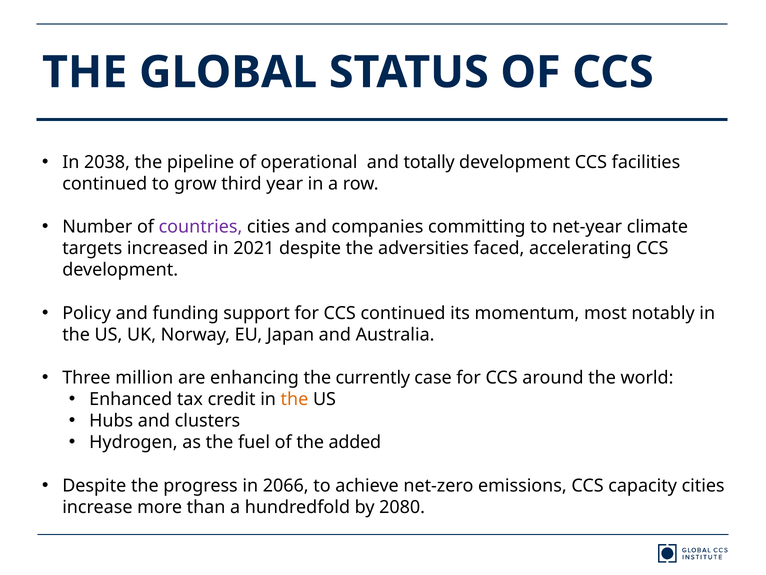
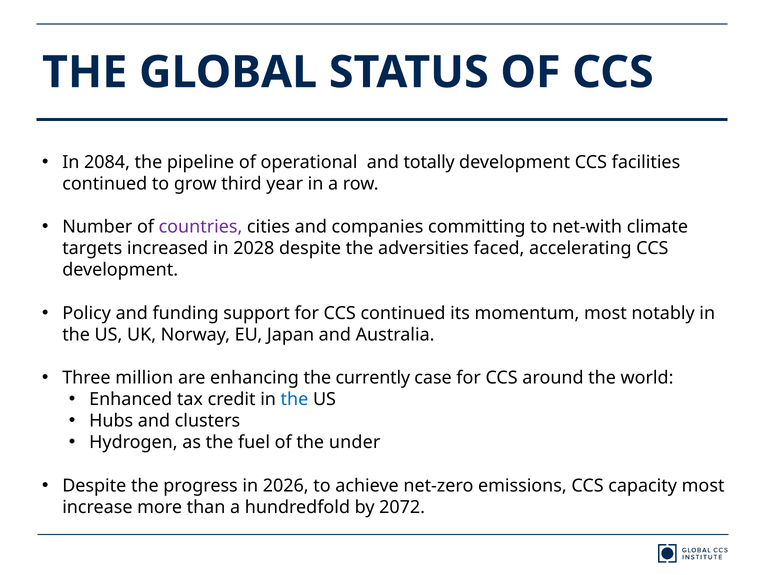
2038: 2038 -> 2084 (107, 162)
net-year: net-year -> net-with (587, 227)
2021: 2021 -> 2028 (254, 248)
the colour: orange -> blue (294, 399)
added: added -> under (355, 442)
2066: 2066 -> 2026 (286, 485)
capacity cities: cities -> most (703, 485)
2080: 2080 -> 2072 (402, 507)
